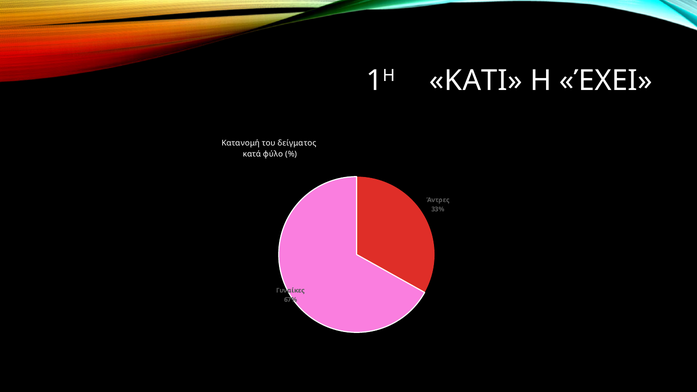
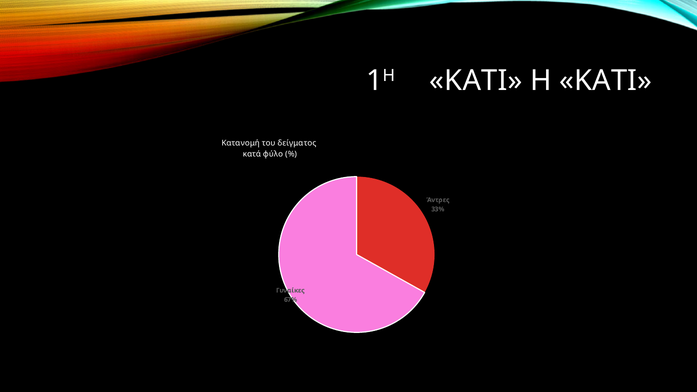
Η ΈΧΕΙ: ΈΧΕΙ -> ΚΑΤΙ (606, 80)
